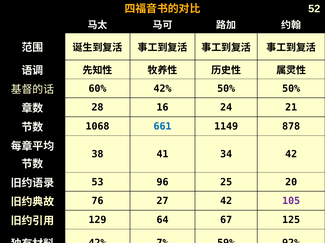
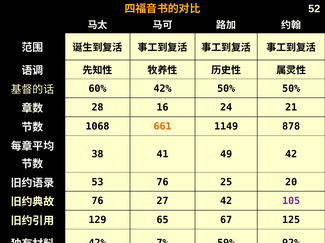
661 colour: blue -> orange (163, 127)
34: 34 -> 49 (226, 155)
53 96: 96 -> 76 (163, 183)
64: 64 -> 65 (163, 220)
